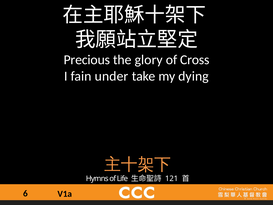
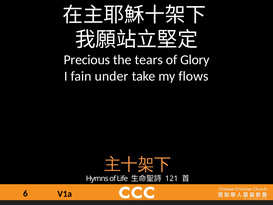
glory: glory -> tears (149, 60)
Cross: Cross -> Glory (195, 60)
dying: dying -> flows (193, 76)
